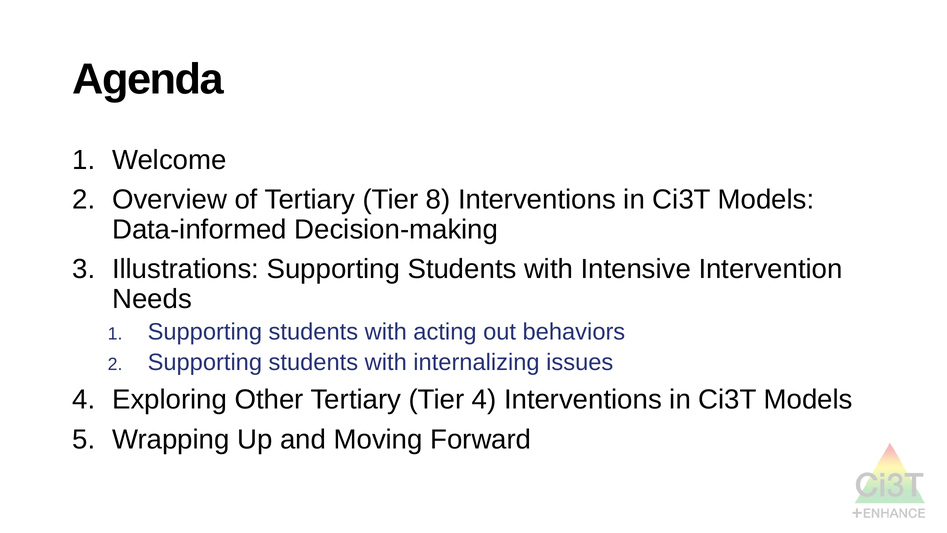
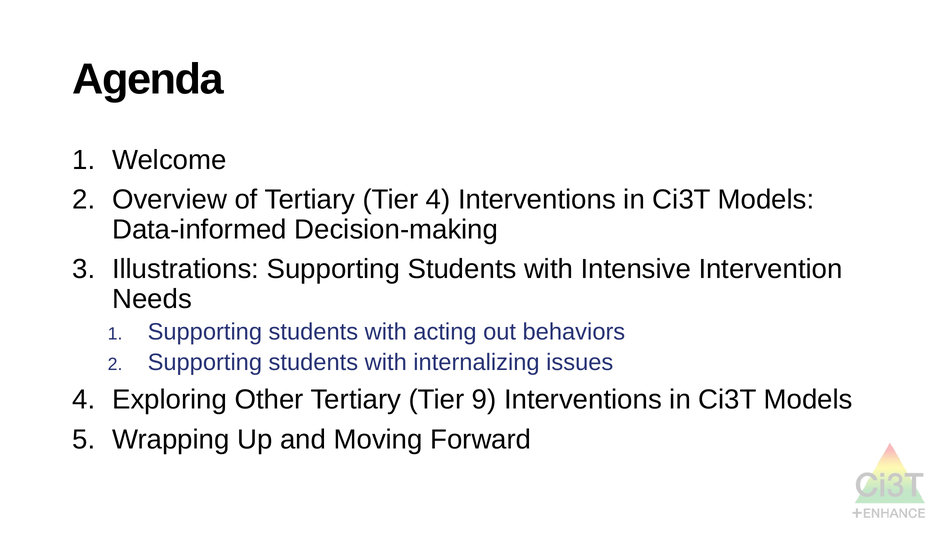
Tier 8: 8 -> 4 (438, 200)
Tier 4: 4 -> 9 (484, 400)
